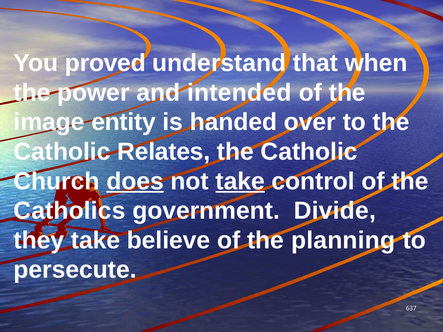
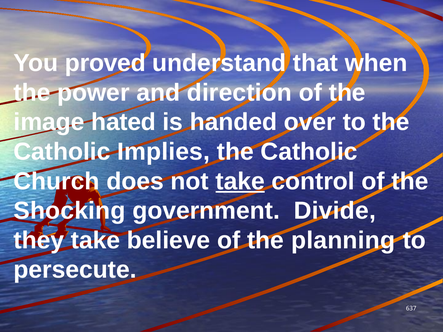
intended: intended -> direction (239, 93)
entity: entity -> hated (124, 122)
Relates: Relates -> Implies (164, 152)
does underline: present -> none (135, 181)
Catholics: Catholics -> Shocking (69, 211)
